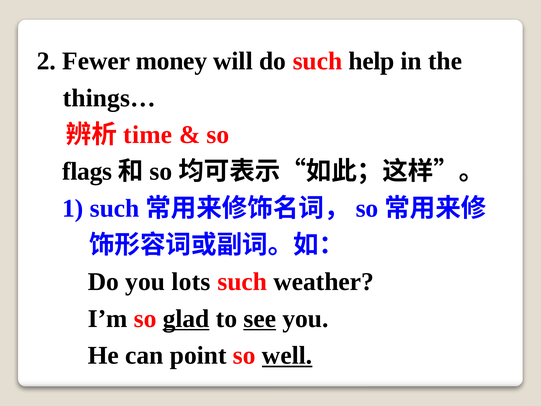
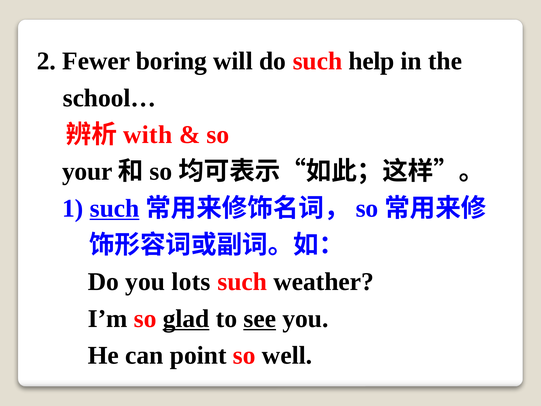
money: money -> boring (172, 61)
things…: things… -> school… (109, 98)
time: time -> with (148, 135)
flags: flags -> your (87, 171)
such underline: none -> present (115, 208)
well underline: present -> none (287, 355)
